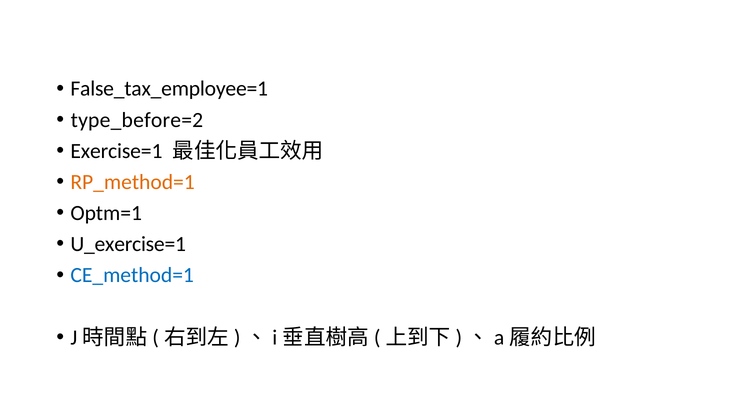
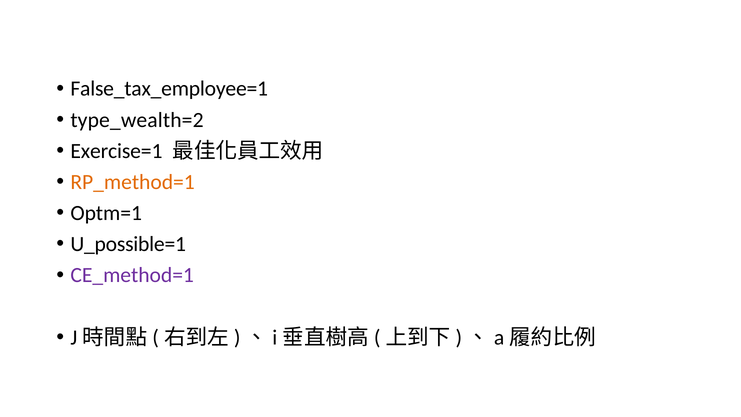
type_before=2: type_before=2 -> type_wealth=2 (137, 120)
U_exercise=1: U_exercise=1 -> U_possible=1 (128, 244)
CE_method=1 colour: blue -> purple (132, 275)
